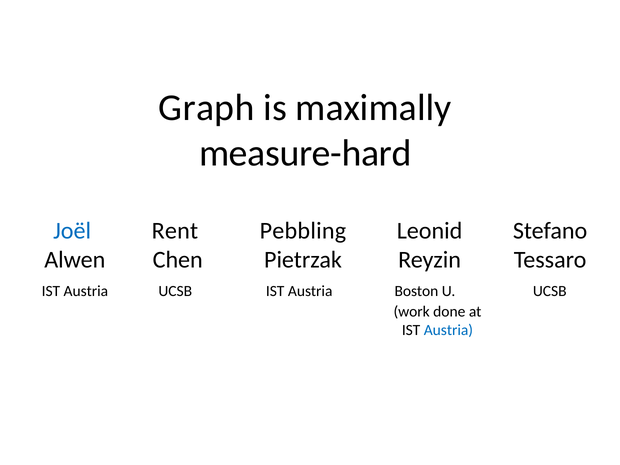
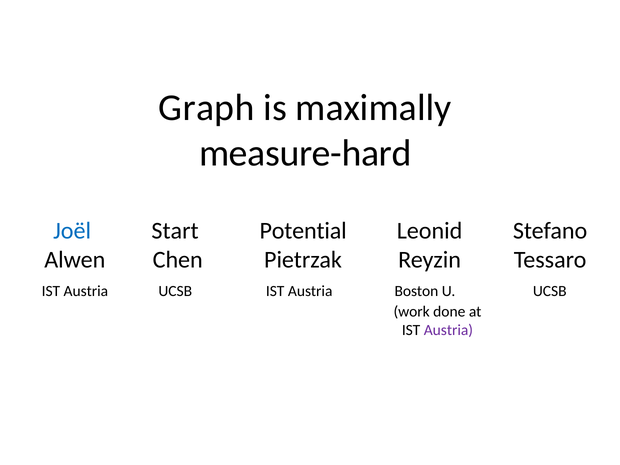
Rent: Rent -> Start (175, 231)
Pebbling: Pebbling -> Potential (303, 231)
Austria colour: blue -> purple (448, 330)
